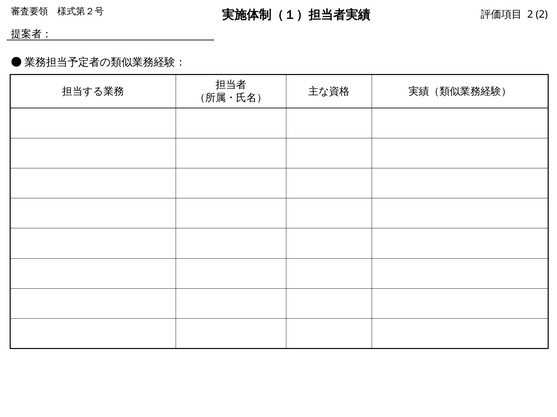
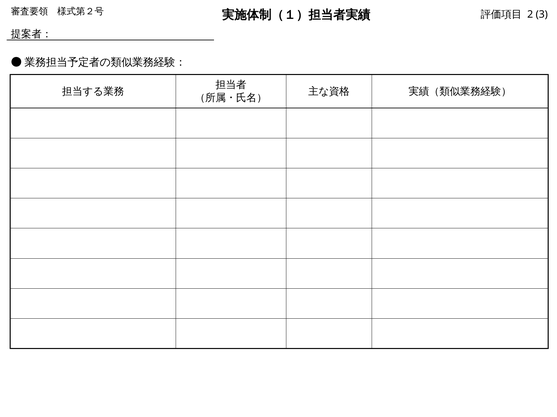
2 2: 2 -> 3 (542, 15)
